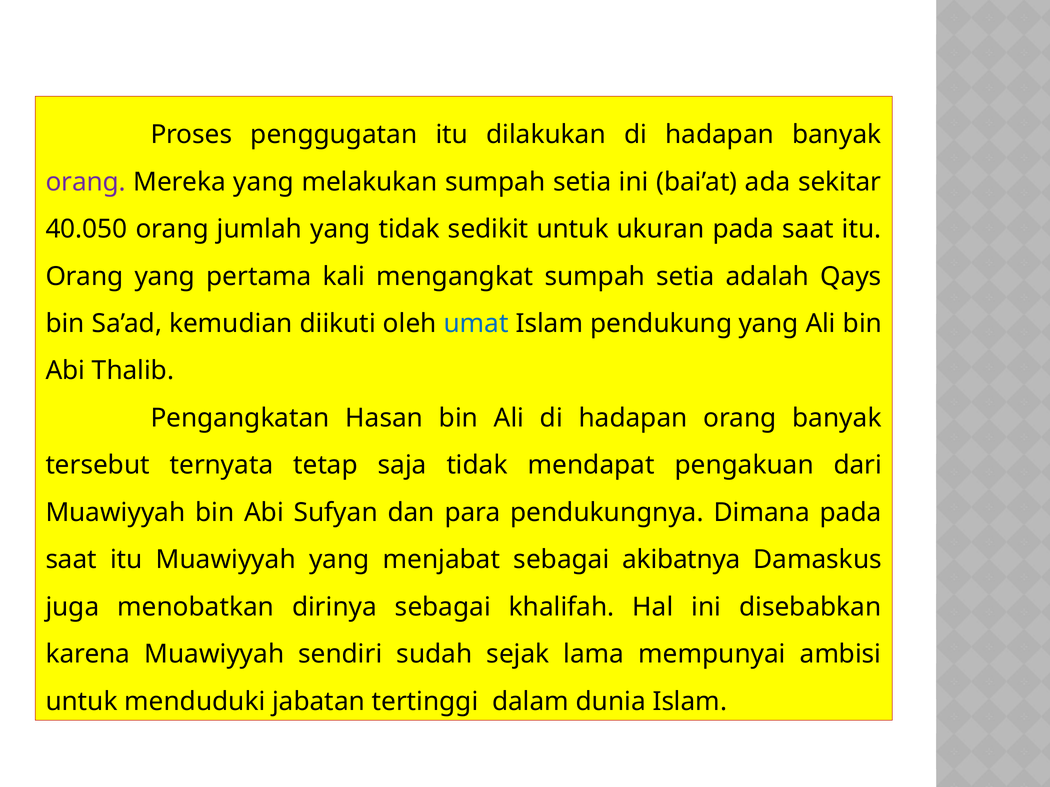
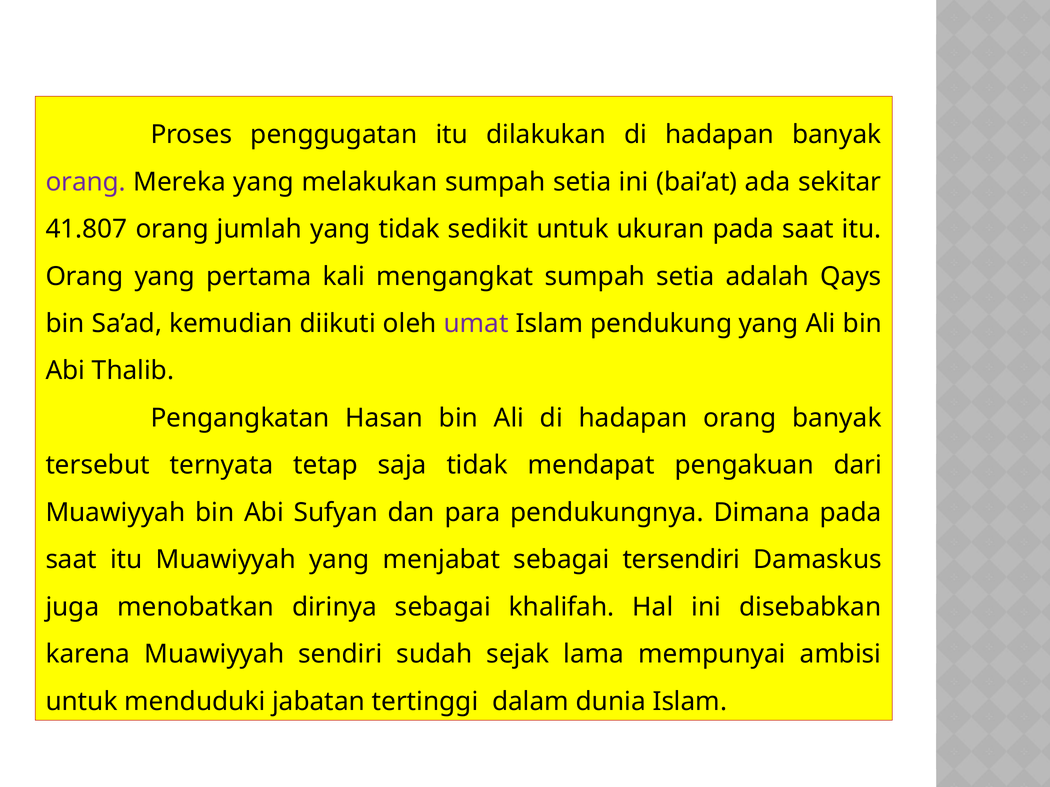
40.050: 40.050 -> 41.807 (86, 229)
umat colour: blue -> purple (476, 324)
akibatnya: akibatnya -> tersendiri (681, 560)
